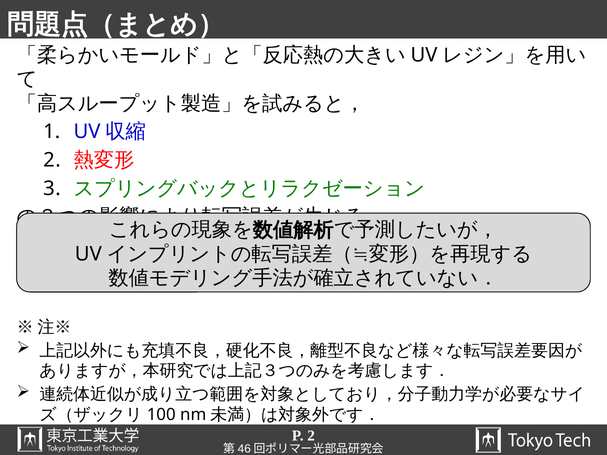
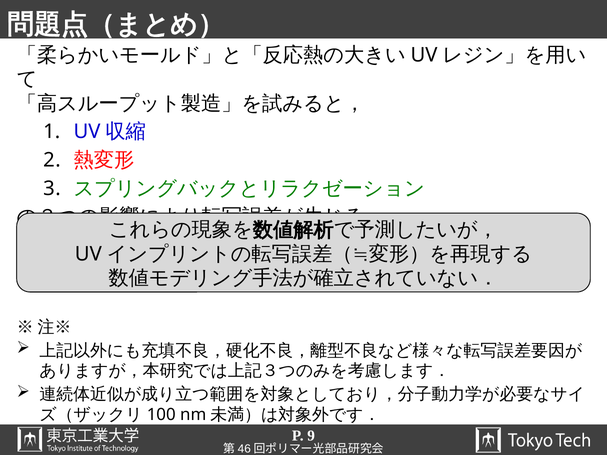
P 2: 2 -> 9 (311, 436)
